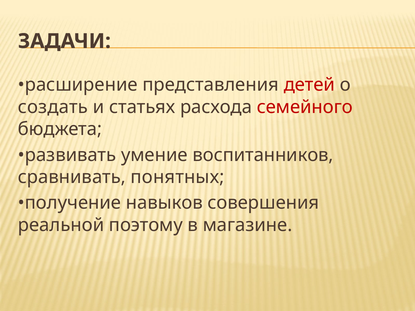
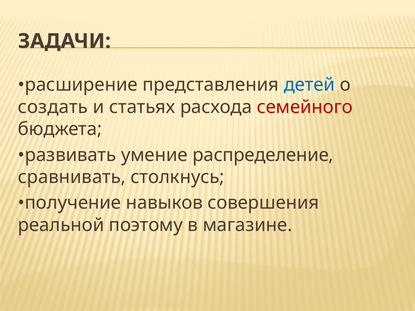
детей colour: red -> blue (309, 85)
воспитанников: воспитанников -> распределение (263, 155)
понятных: понятных -> столкнусь (178, 177)
